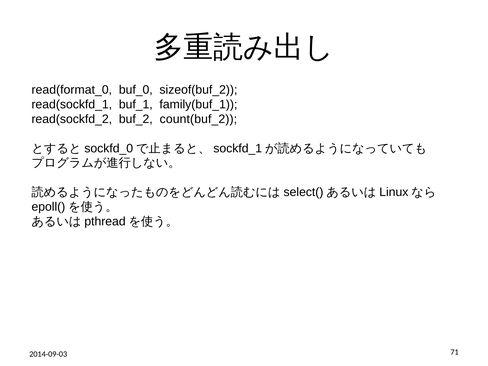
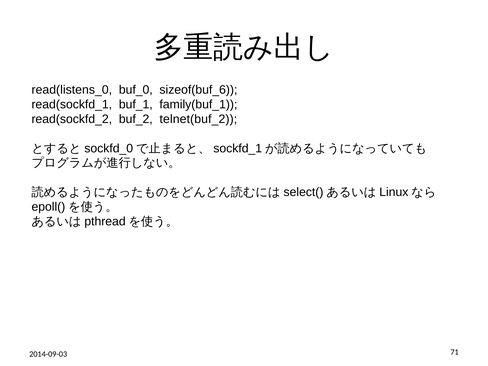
read(format_0: read(format_0 -> read(listens_0 (72, 90)
sizeof(buf_2: sizeof(buf_2 -> sizeof(buf_6 (198, 90)
count(buf_2: count(buf_2 -> telnet(buf_2 (198, 119)
